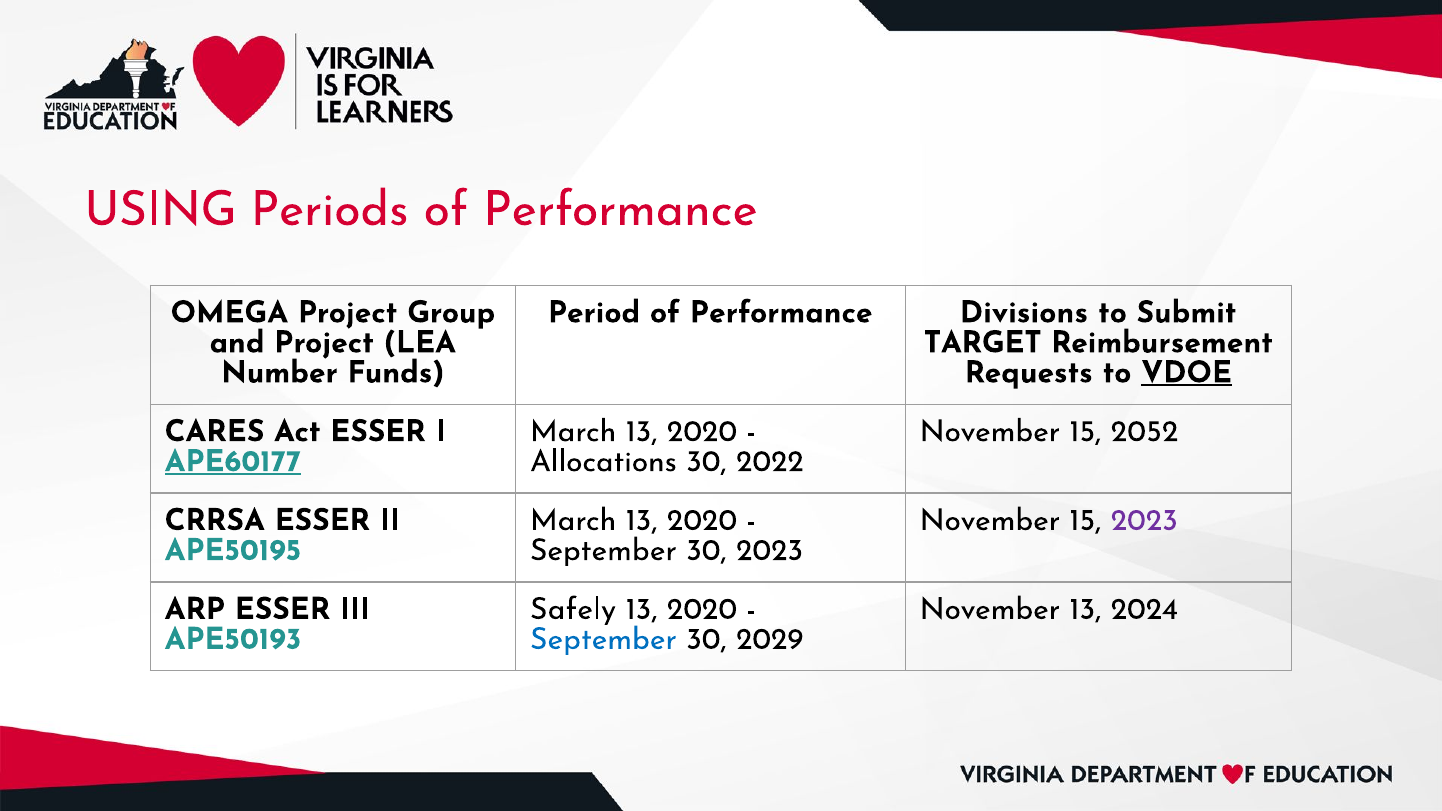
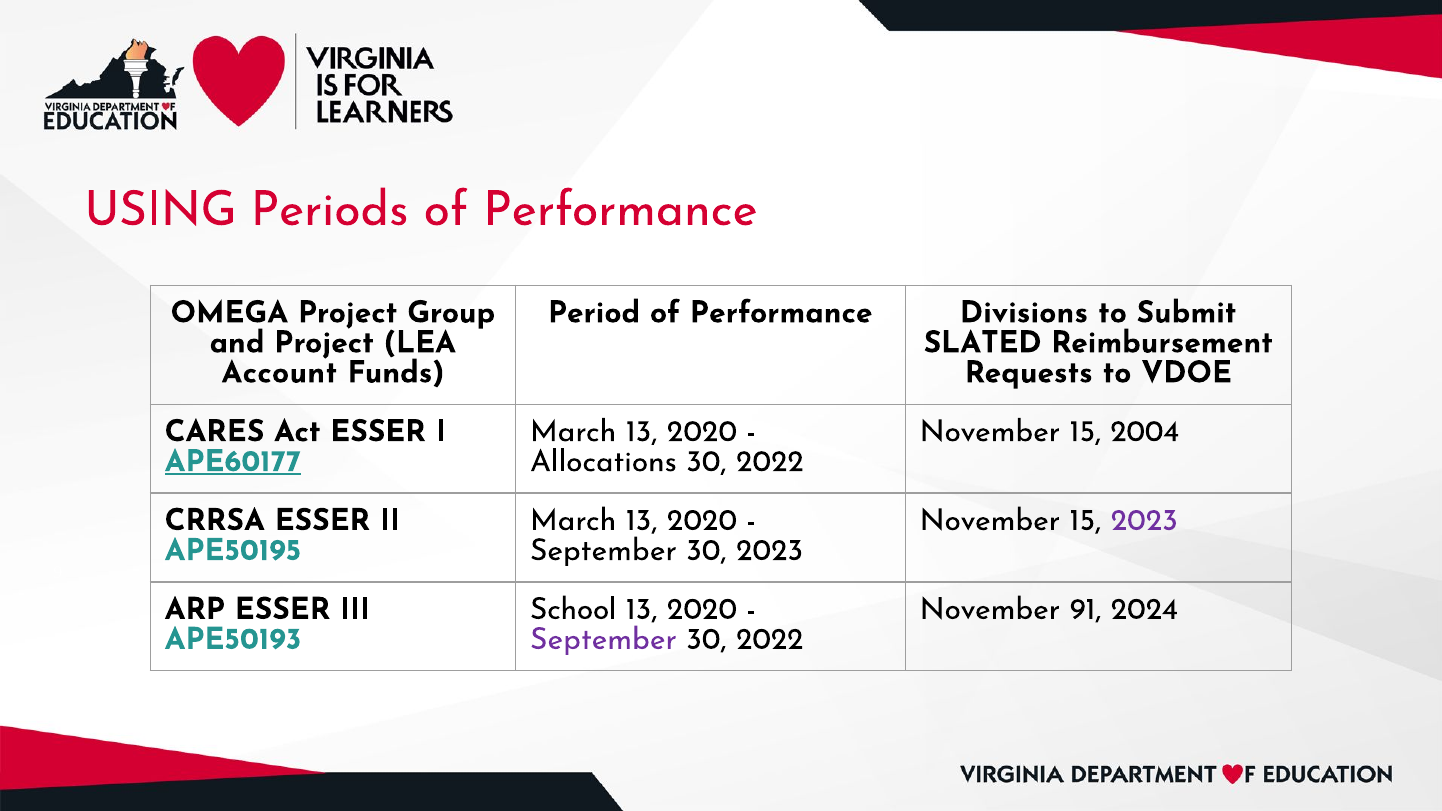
TARGET: TARGET -> SLATED (983, 342)
Number: Number -> Account (279, 373)
VDOE underline: present -> none (1187, 373)
2052: 2052 -> 2004 (1145, 431)
Safely: Safely -> School (573, 609)
November 13: 13 -> 91 (1086, 609)
September colour: blue -> purple (603, 639)
2029: 2029 -> 2022 (770, 639)
